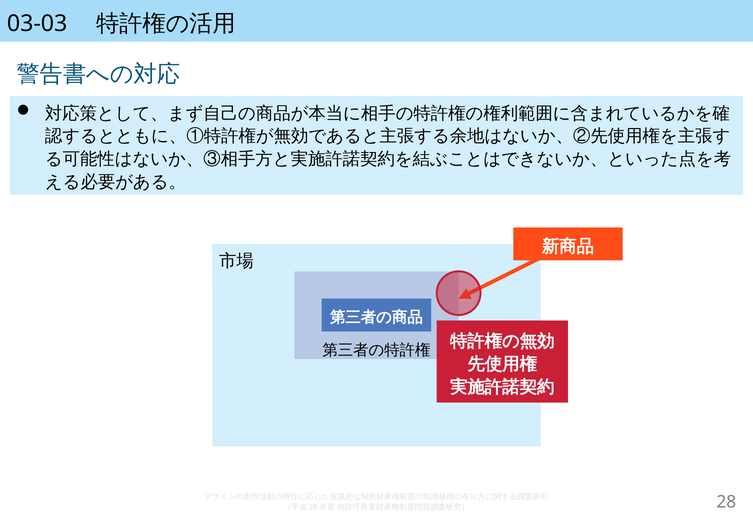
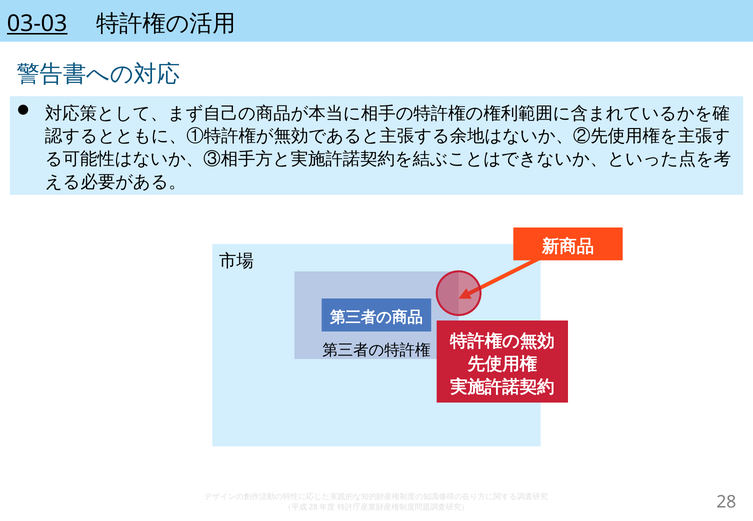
03-03 underline: none -> present (37, 24)
